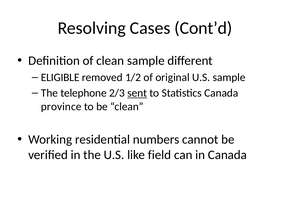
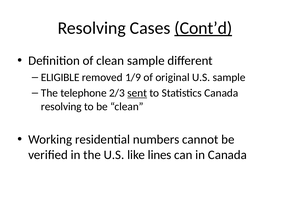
Cont’d underline: none -> present (203, 28)
1/2: 1/2 -> 1/9 (133, 77)
province: province -> resolving (61, 107)
field: field -> lines (160, 155)
